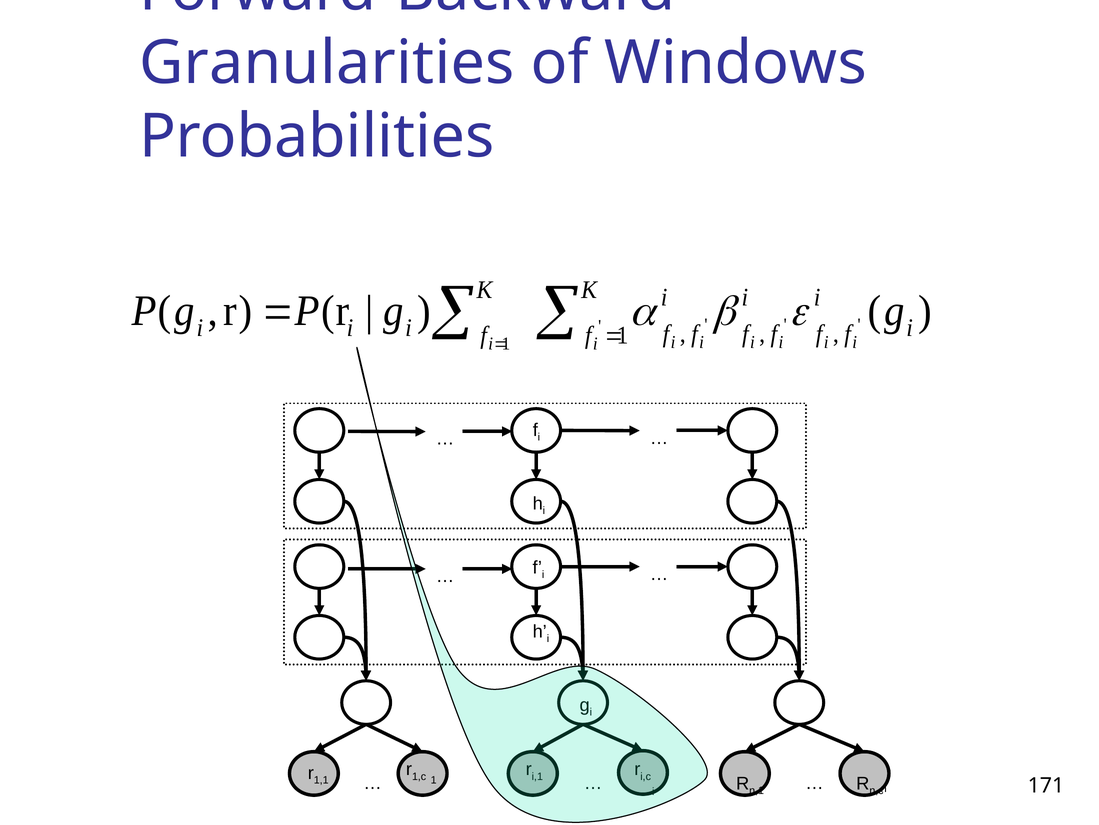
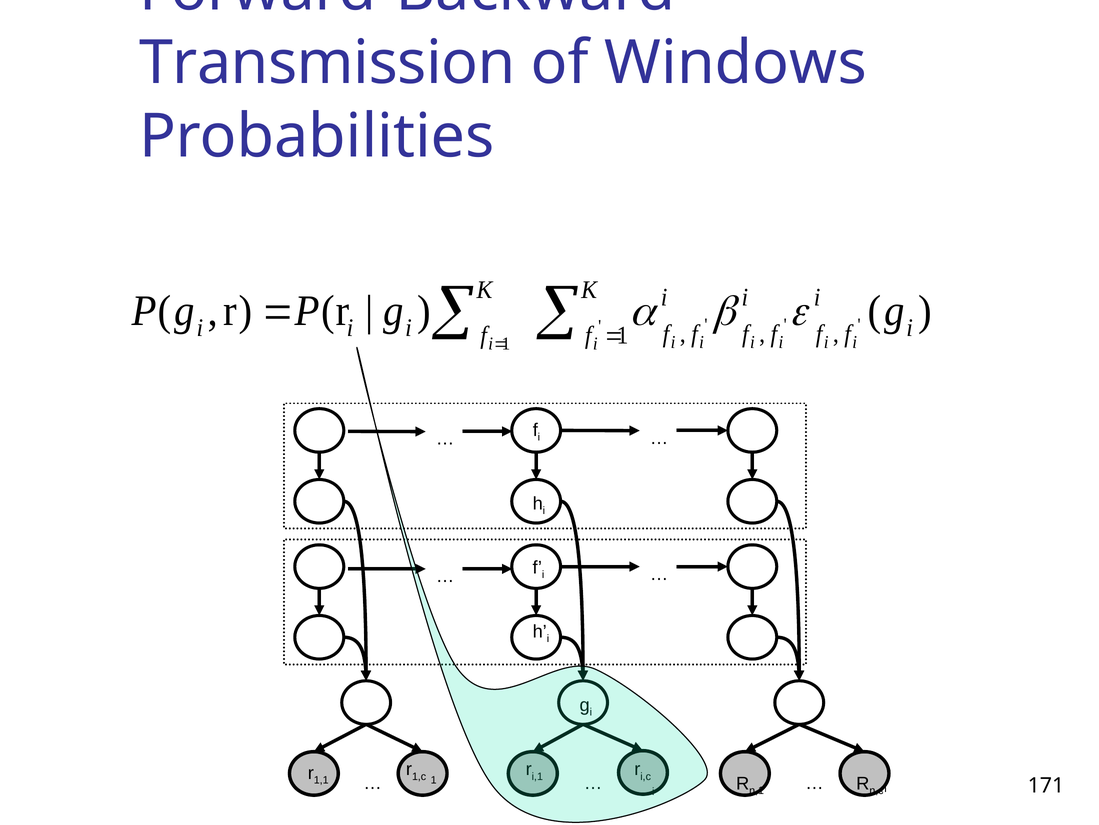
Granularities: Granularities -> Transmission (327, 63)
